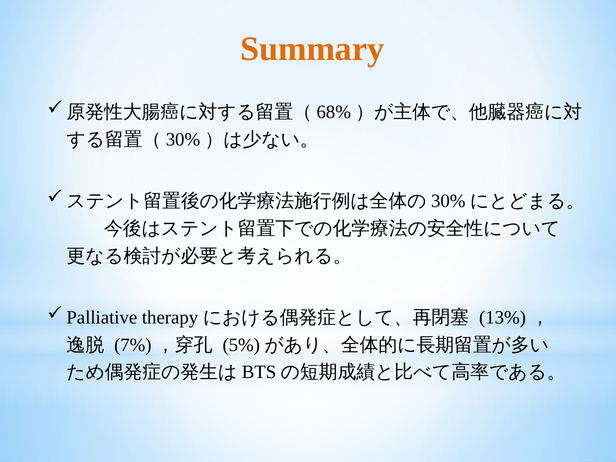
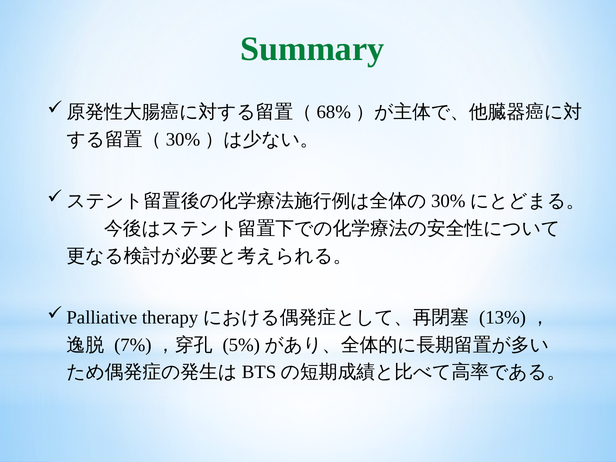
Summary colour: orange -> green (312, 49)
